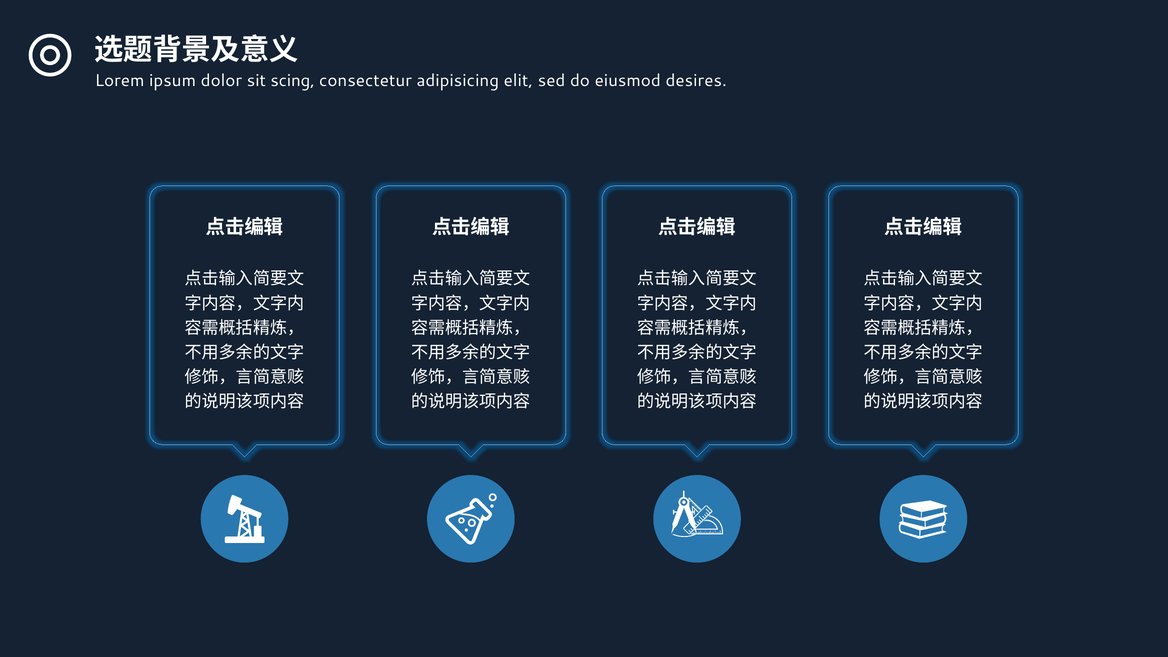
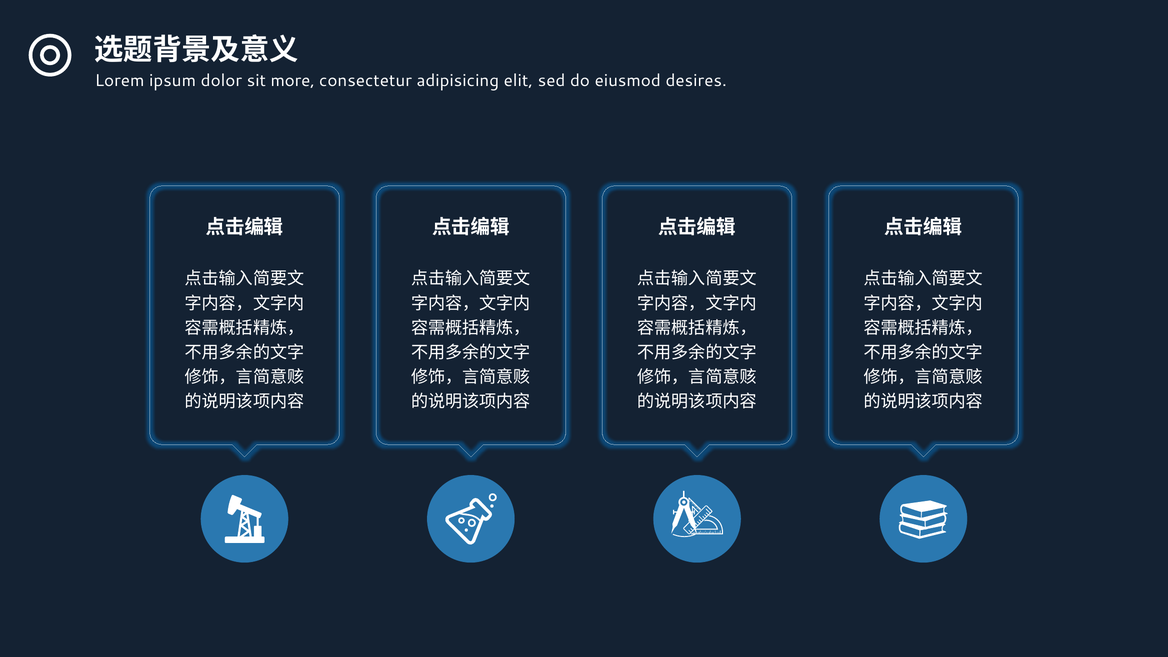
scing: scing -> more (293, 80)
